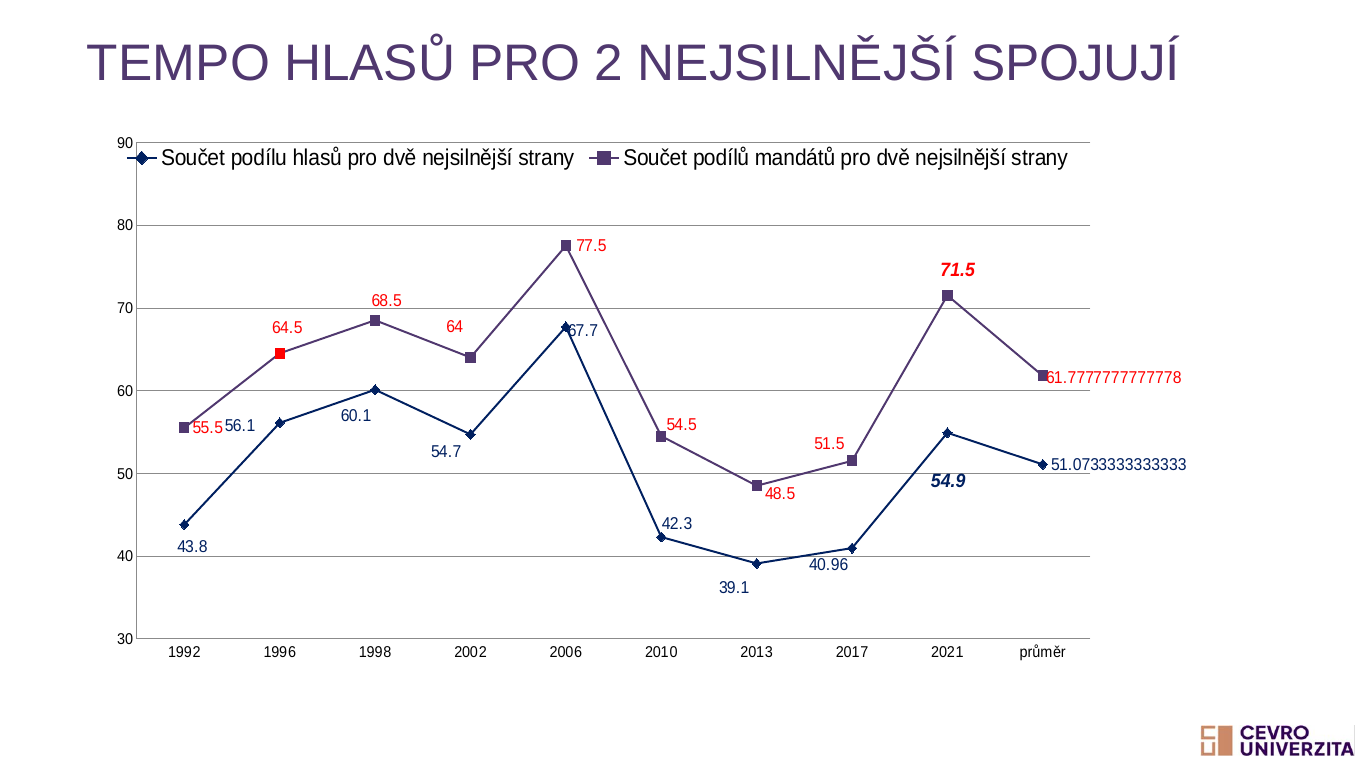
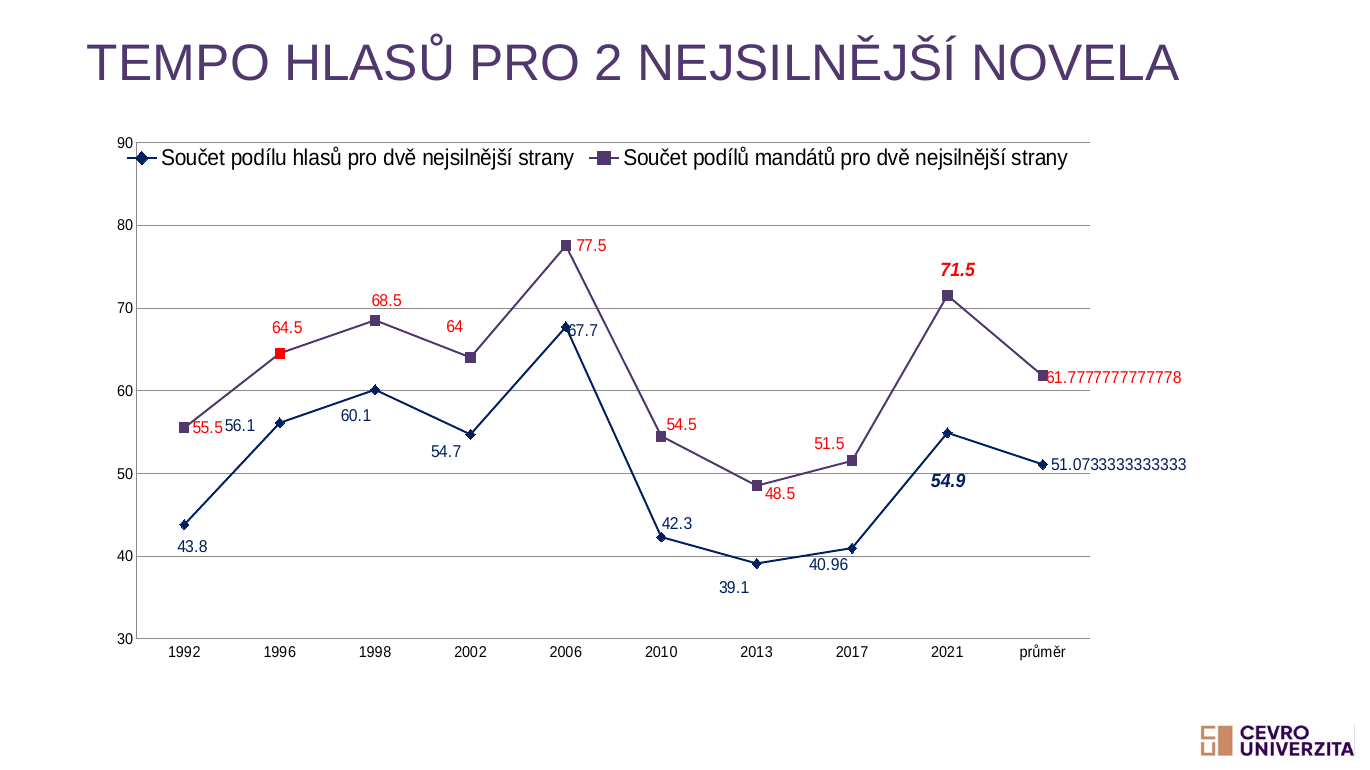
SPOJUJÍ: SPOJUJÍ -> NOVELA (1076, 64)
